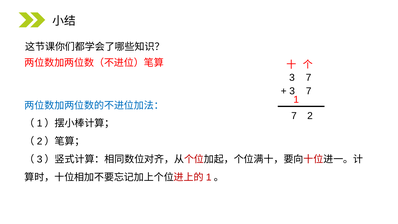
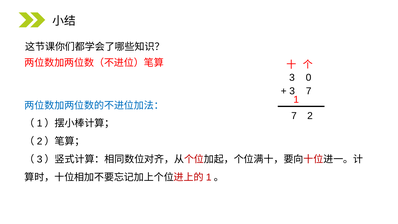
7: 7 -> 0 (309, 78)
